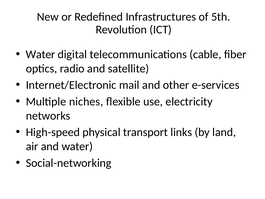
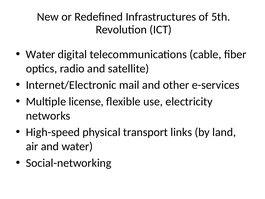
niches: niches -> license (86, 101)
